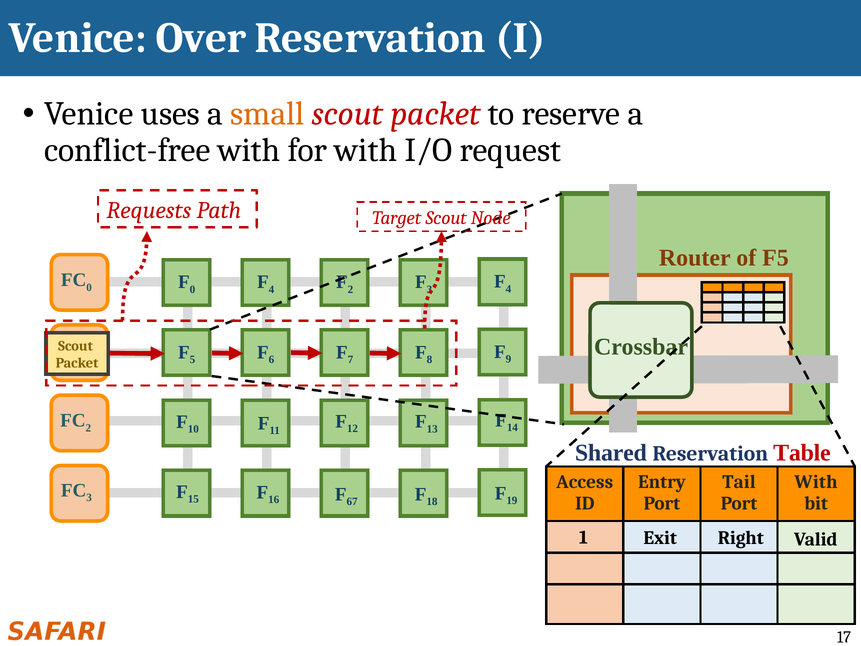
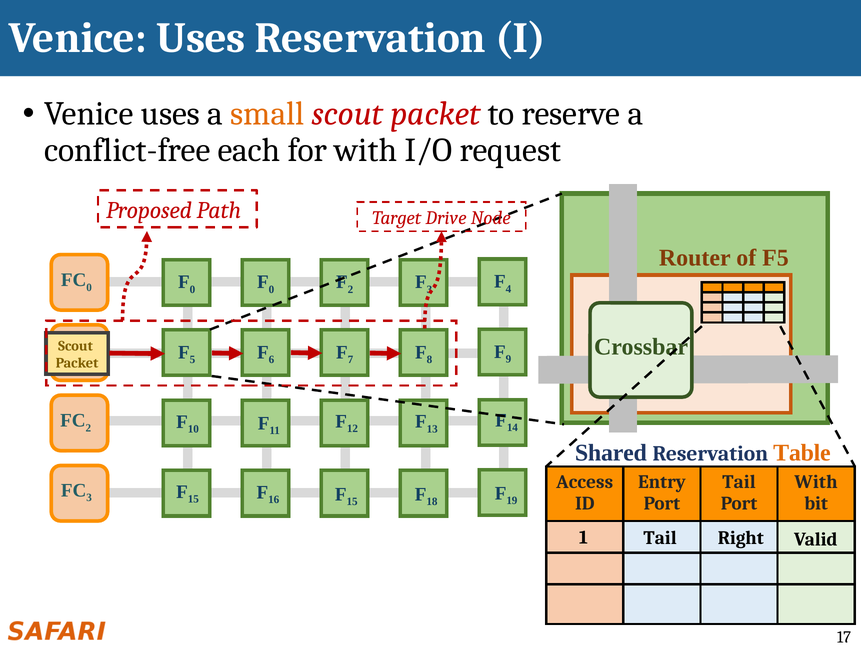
Over: Over -> Uses (201, 38)
conflict-free with: with -> each (249, 150)
Requests: Requests -> Proposed (149, 210)
Target Scout: Scout -> Drive (446, 218)
4: 4 -> 0 (271, 289)
Table colour: red -> orange (802, 453)
67: 67 -> 15 (352, 501)
1 Exit: Exit -> Tail (660, 538)
